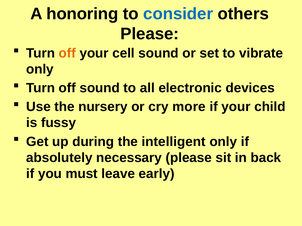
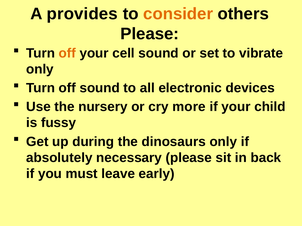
honoring: honoring -> provides (82, 14)
consider colour: blue -> orange (178, 14)
intelligent: intelligent -> dinosaurs (174, 142)
